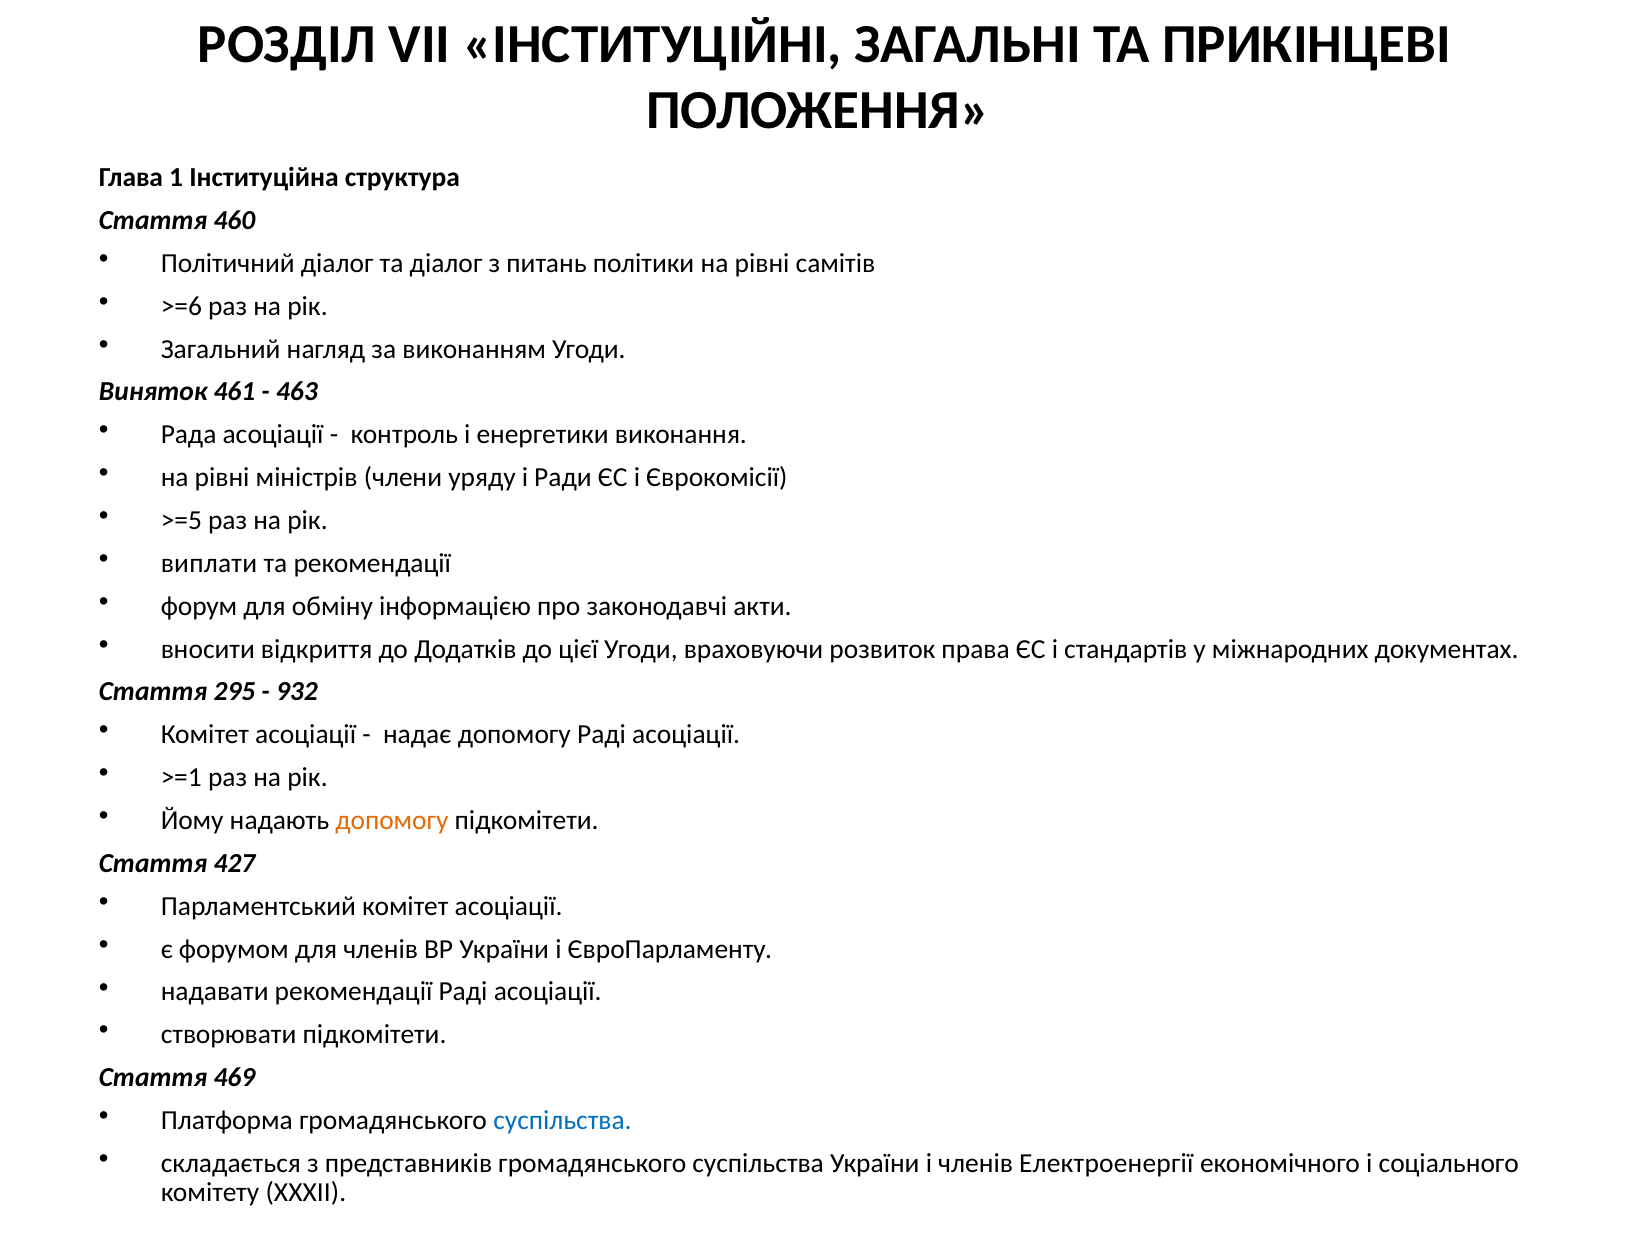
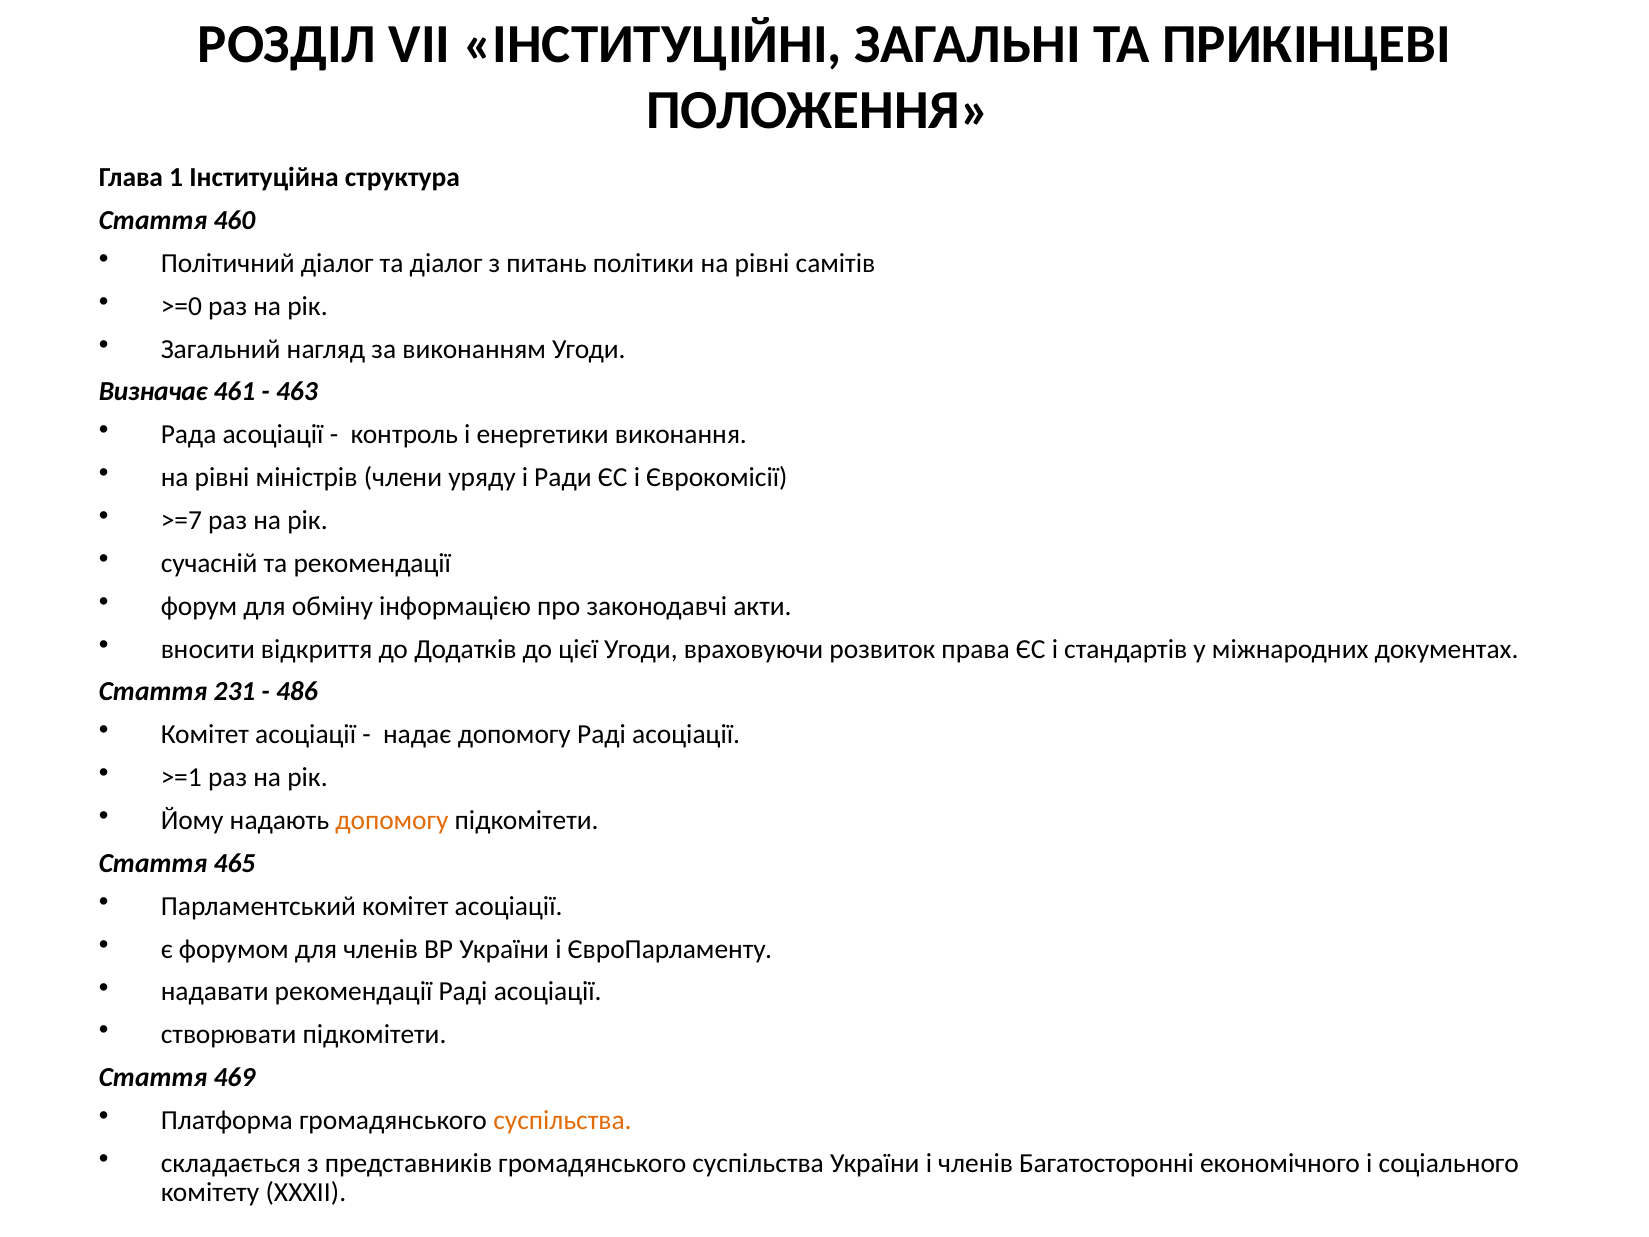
>=6: >=6 -> >=0 (181, 306)
Виняток: Виняток -> Визначає (153, 392)
>=5: >=5 -> >=7 (181, 520)
виплати: виплати -> сучасній (209, 563)
295: 295 -> 231 (234, 692)
932: 932 -> 486 (297, 692)
427: 427 -> 465 (234, 863)
суспільства colour: blue -> orange (562, 1120)
Електроенергії: Електроенергії -> Багатосторонні (1106, 1163)
